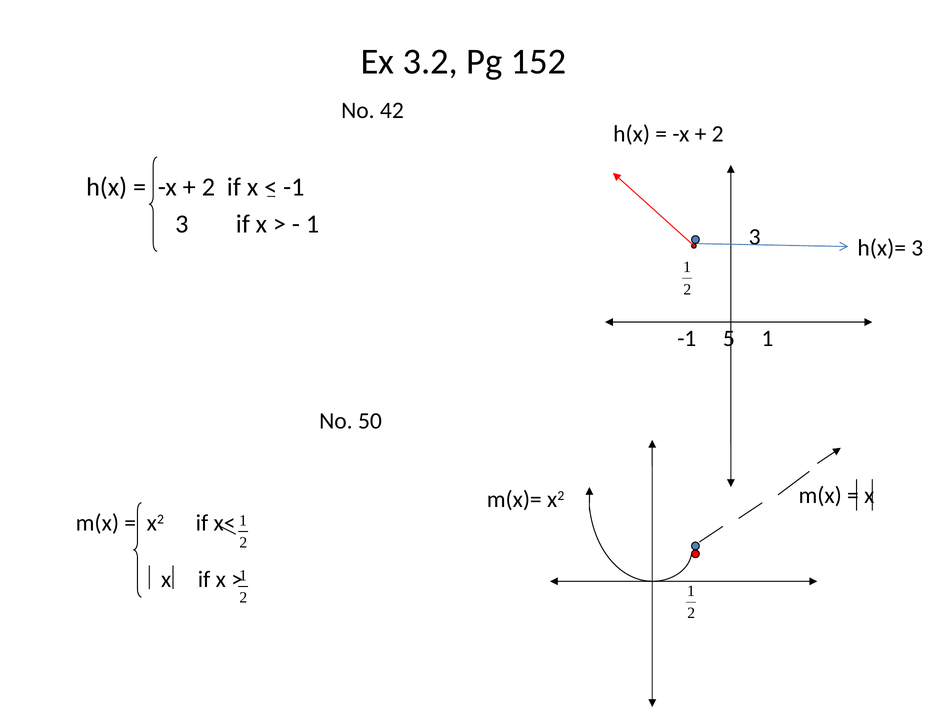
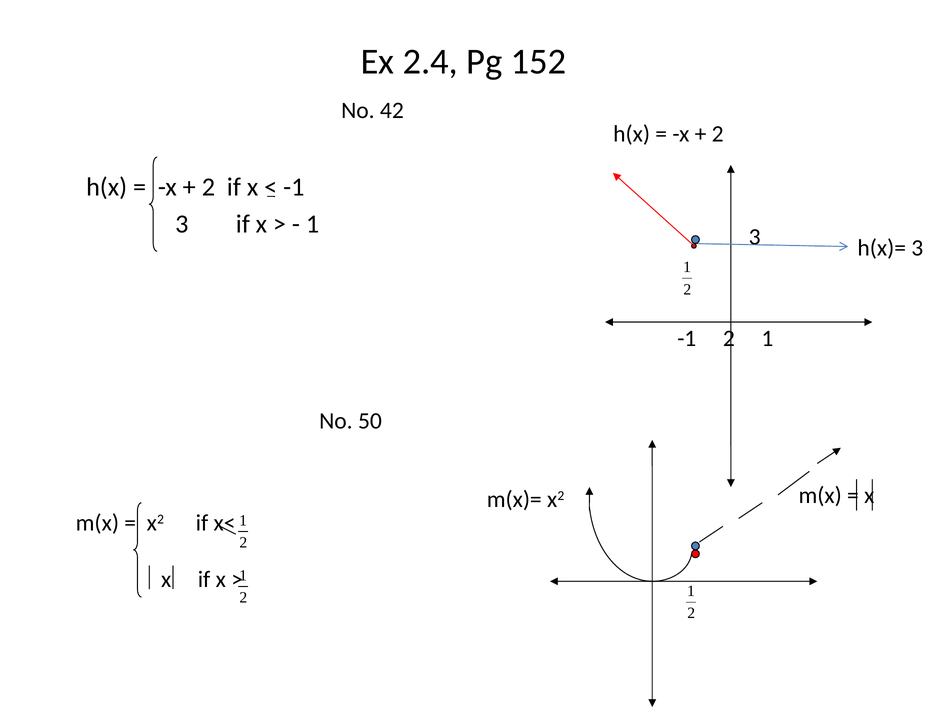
3.2: 3.2 -> 2.4 (430, 61)
-1 5: 5 -> 2 (729, 338)
